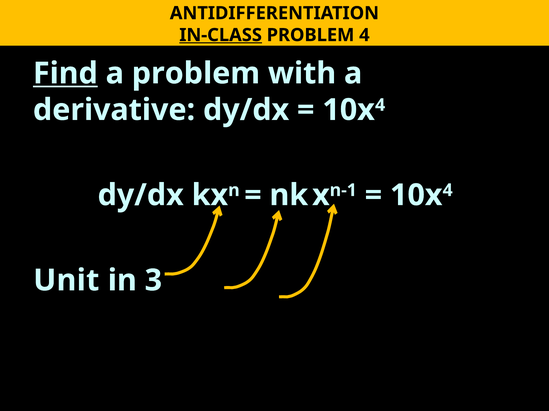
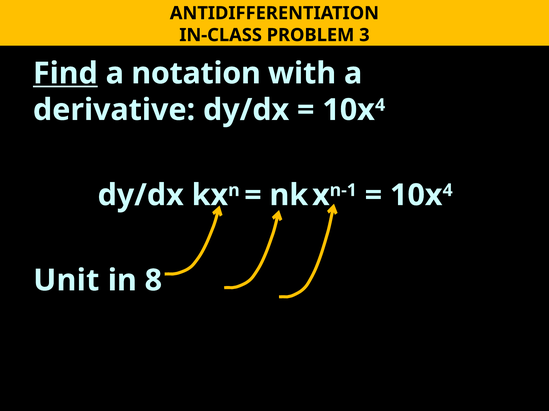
IN-CLASS underline: present -> none (221, 35)
PROBLEM 4: 4 -> 3 (364, 35)
a problem: problem -> notation (196, 73)
3: 3 -> 8 (153, 281)
